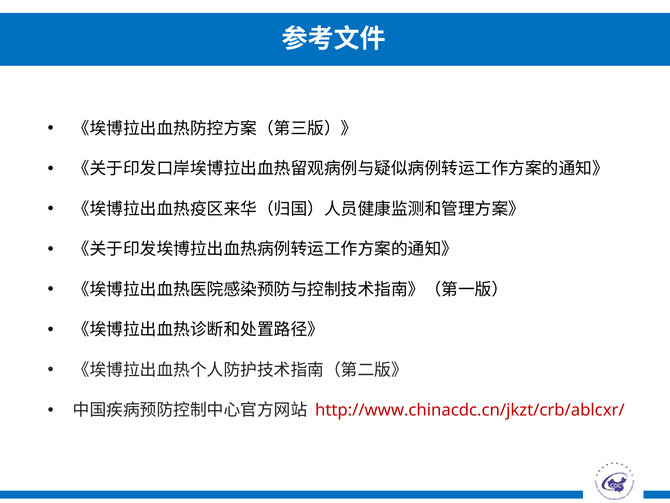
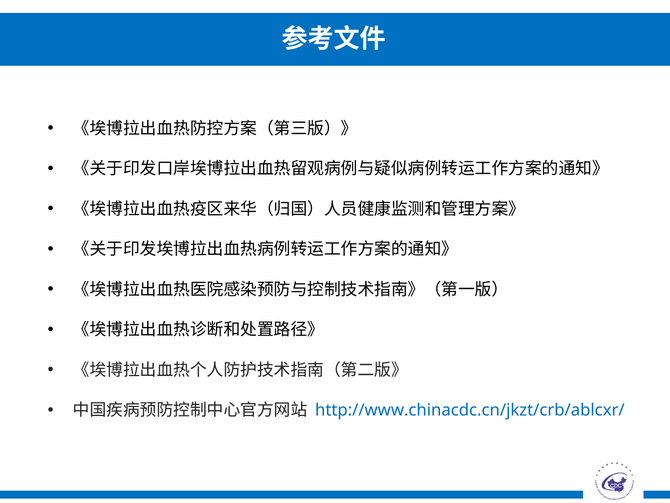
http://www.chinacdc.cn/jkzt/crb/ablcxr/ colour: red -> blue (470, 410)
